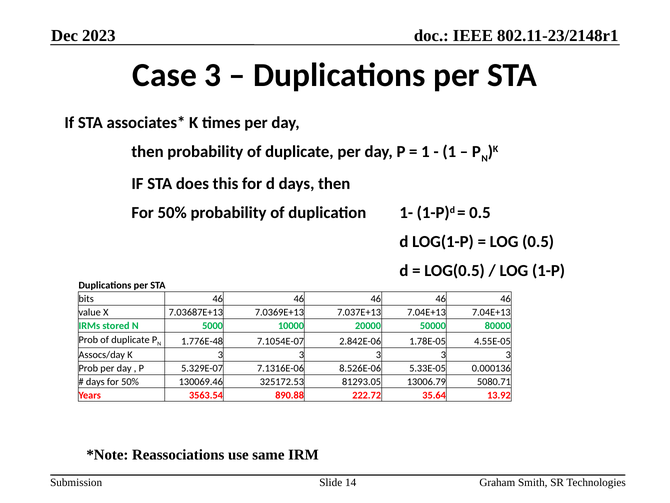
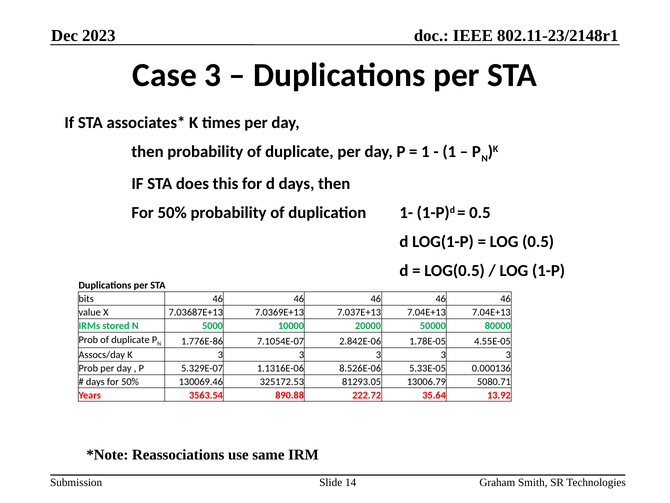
1.776E-48: 1.776E-48 -> 1.776E-86 (202, 341)
7.1316E-06: 7.1316E-06 -> 1.1316E-06 (280, 368)
